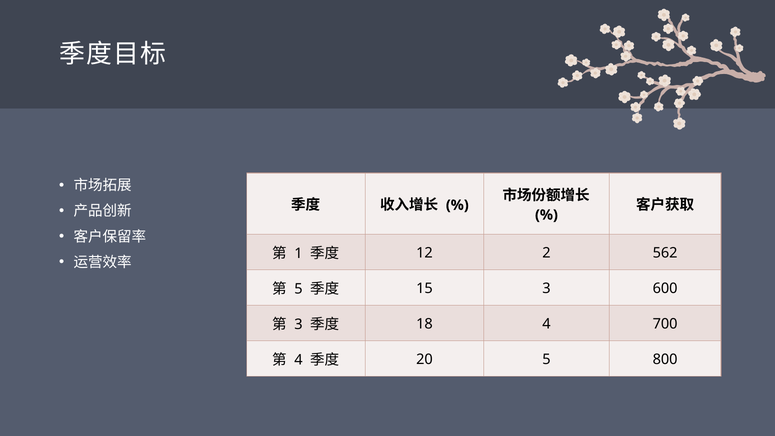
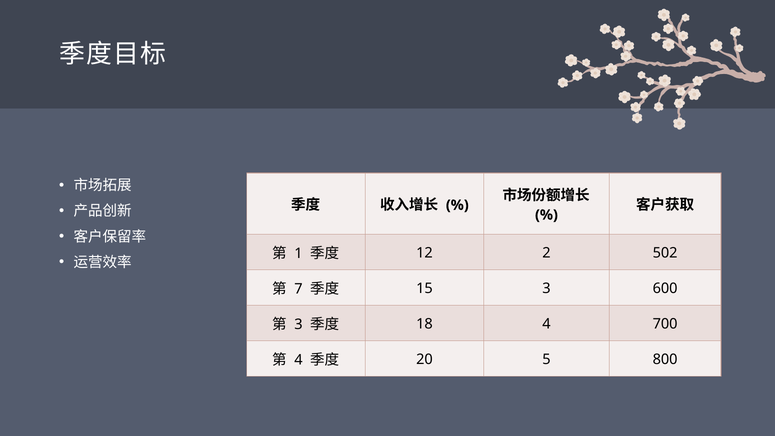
562: 562 -> 502 (665, 253)
5: 5 -> 7 (299, 289)
